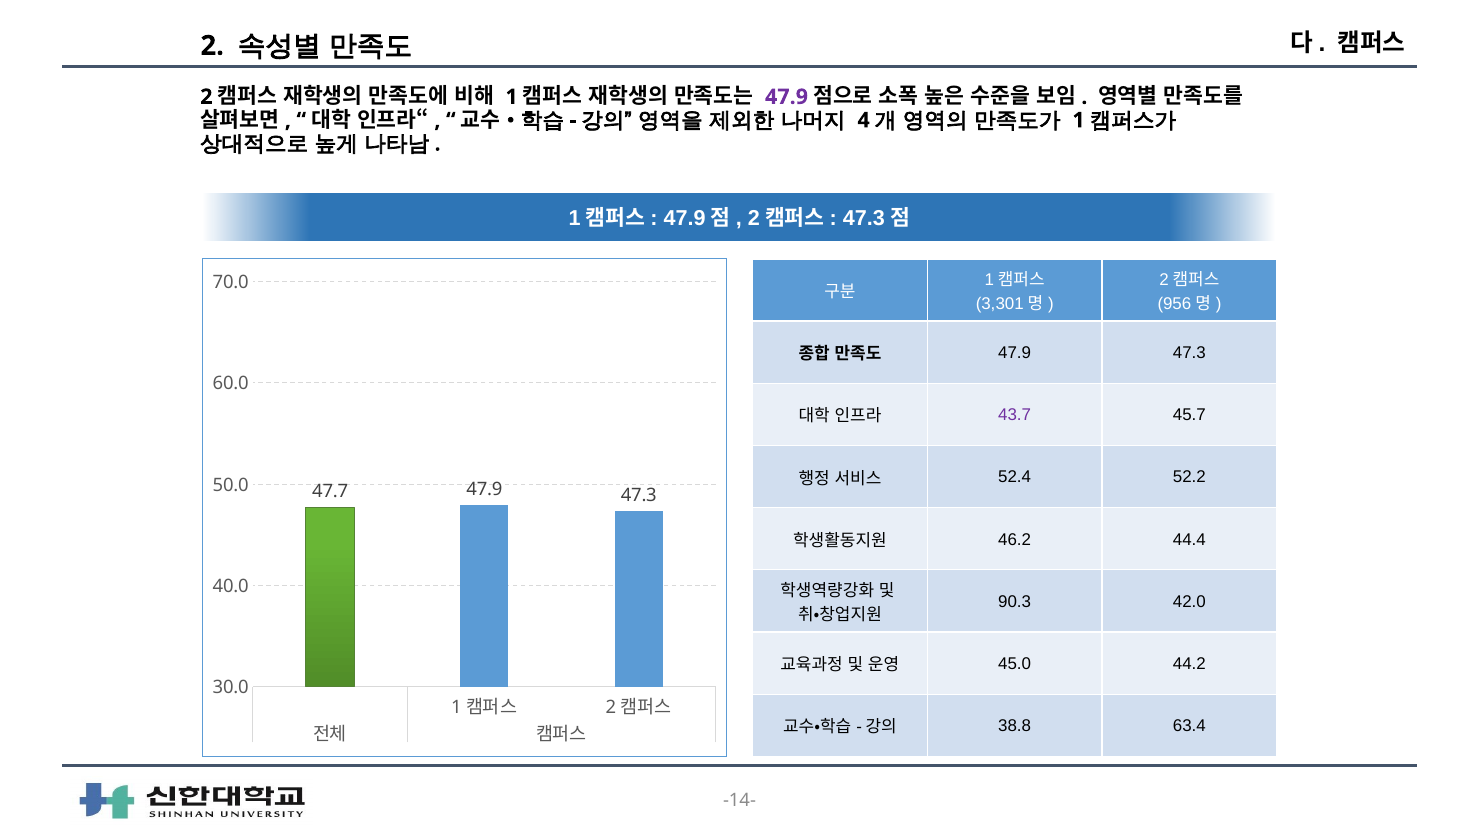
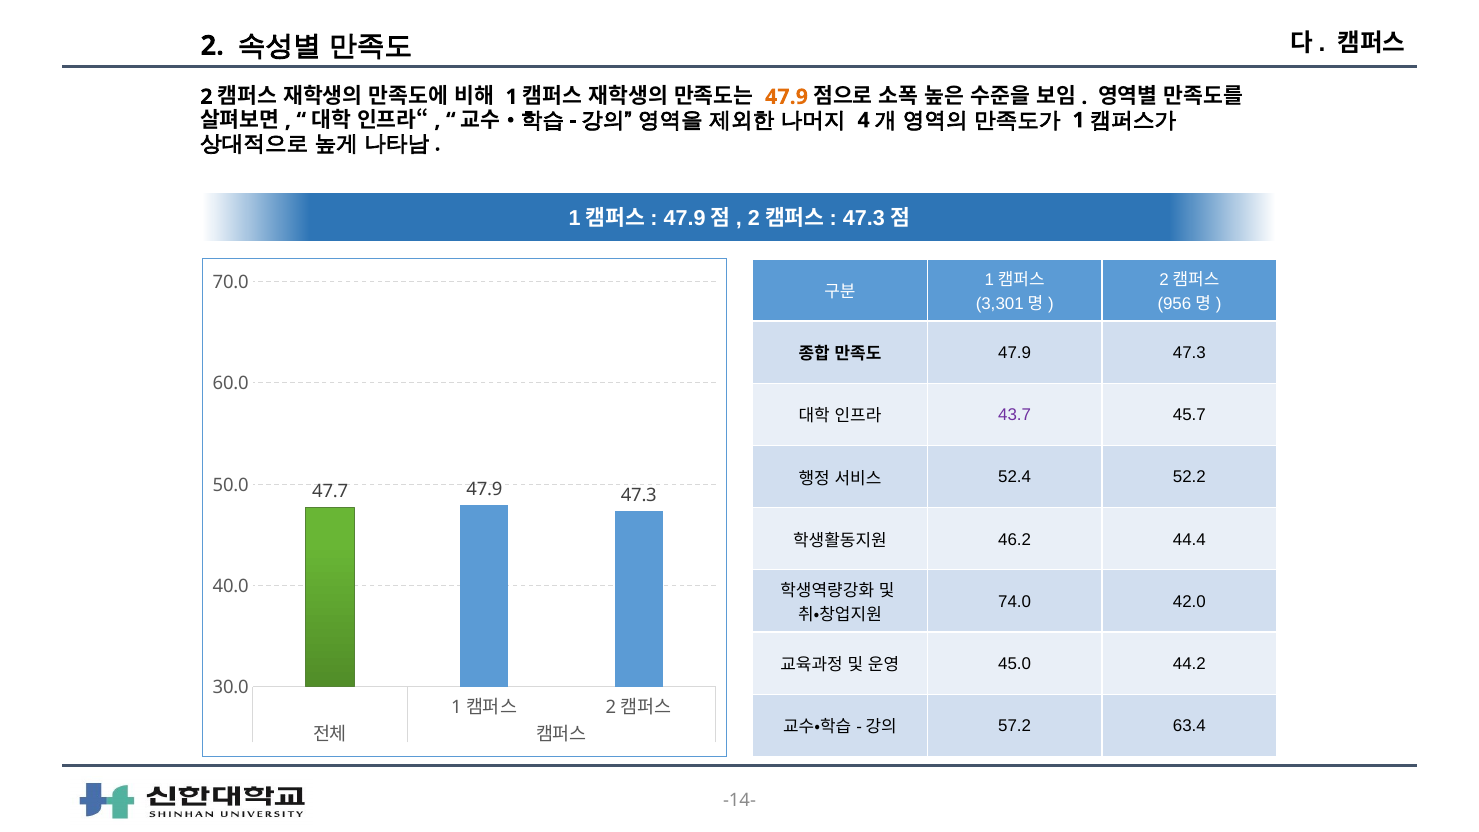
47.9 colour: purple -> orange (787, 97)
90.3: 90.3 -> 74.0 (1015, 602)
38.8: 38.8 -> 57.2 (1015, 726)
